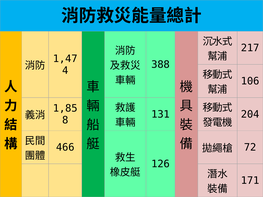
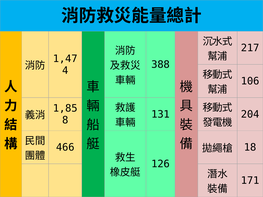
72: 72 -> 18 (250, 148)
